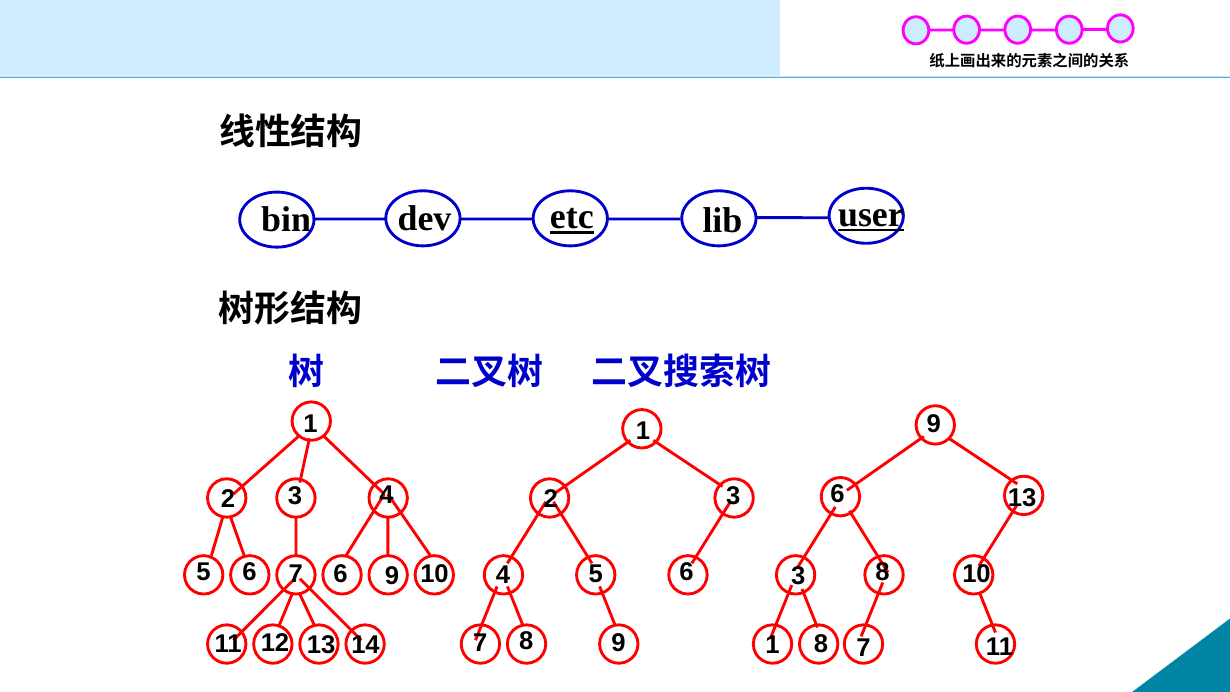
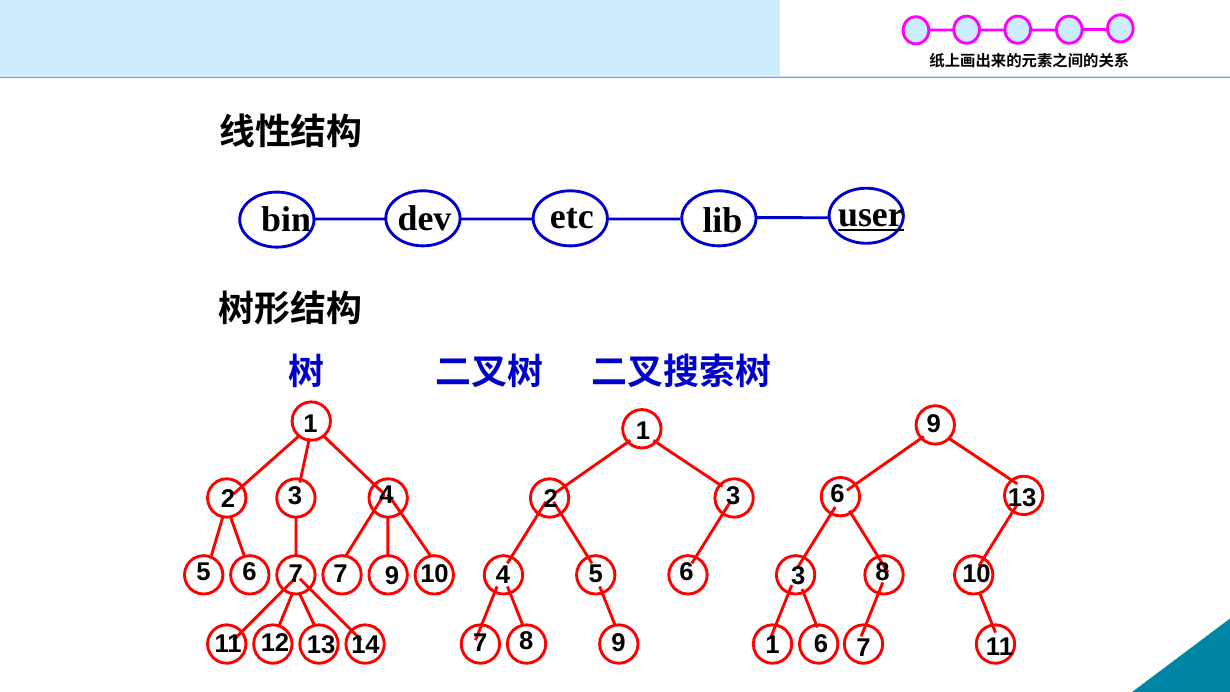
etc underline: present -> none (572, 217)
7 6: 6 -> 7 (341, 573)
1 8: 8 -> 6 (821, 644)
